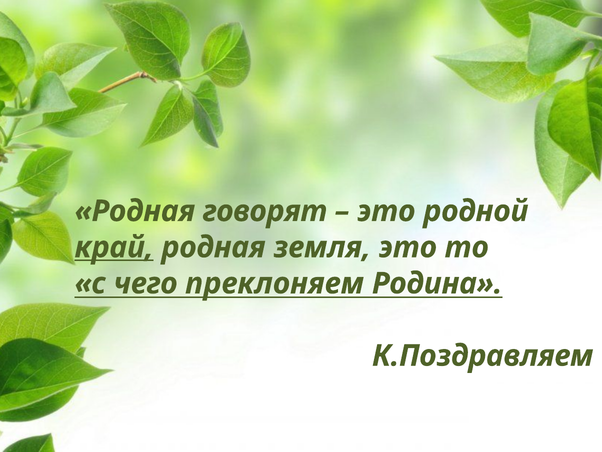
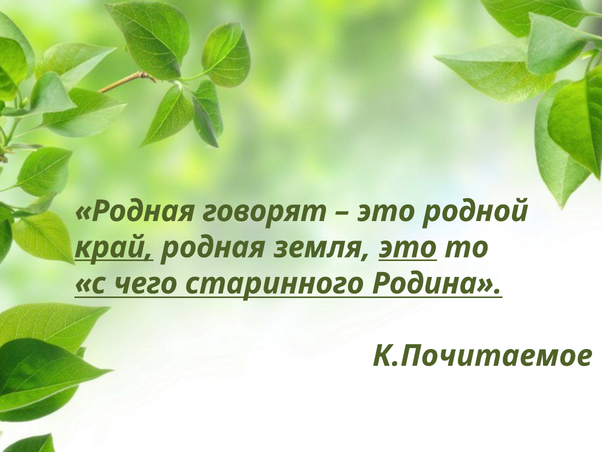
это underline: none -> present (408, 247)
преклоняем: преклоняем -> старинного (275, 283)
К.Поздравляем: К.Поздравляем -> К.Почитаемое (482, 355)
